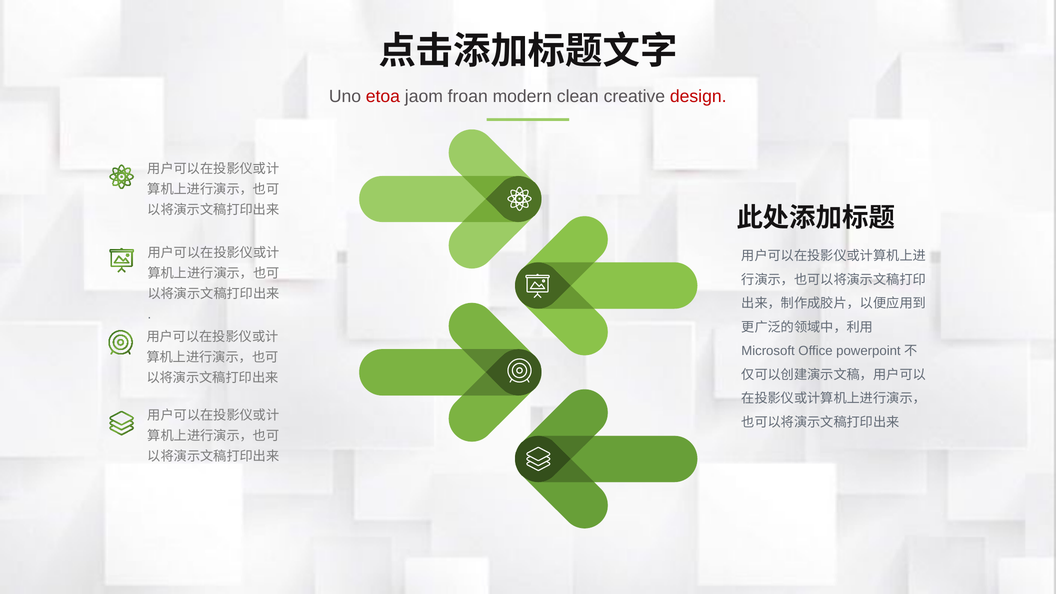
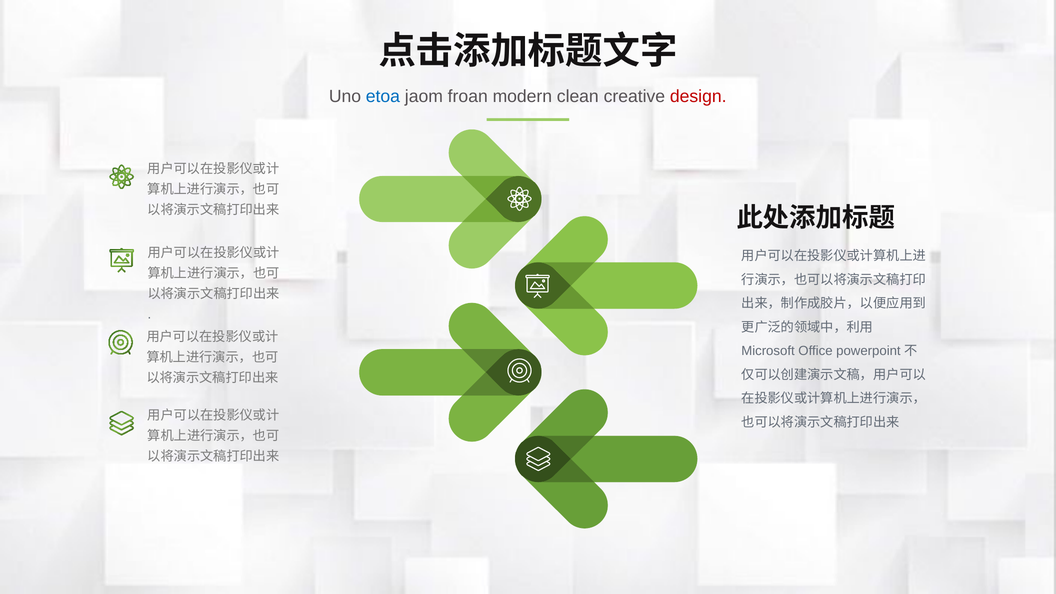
etoa colour: red -> blue (383, 96)
